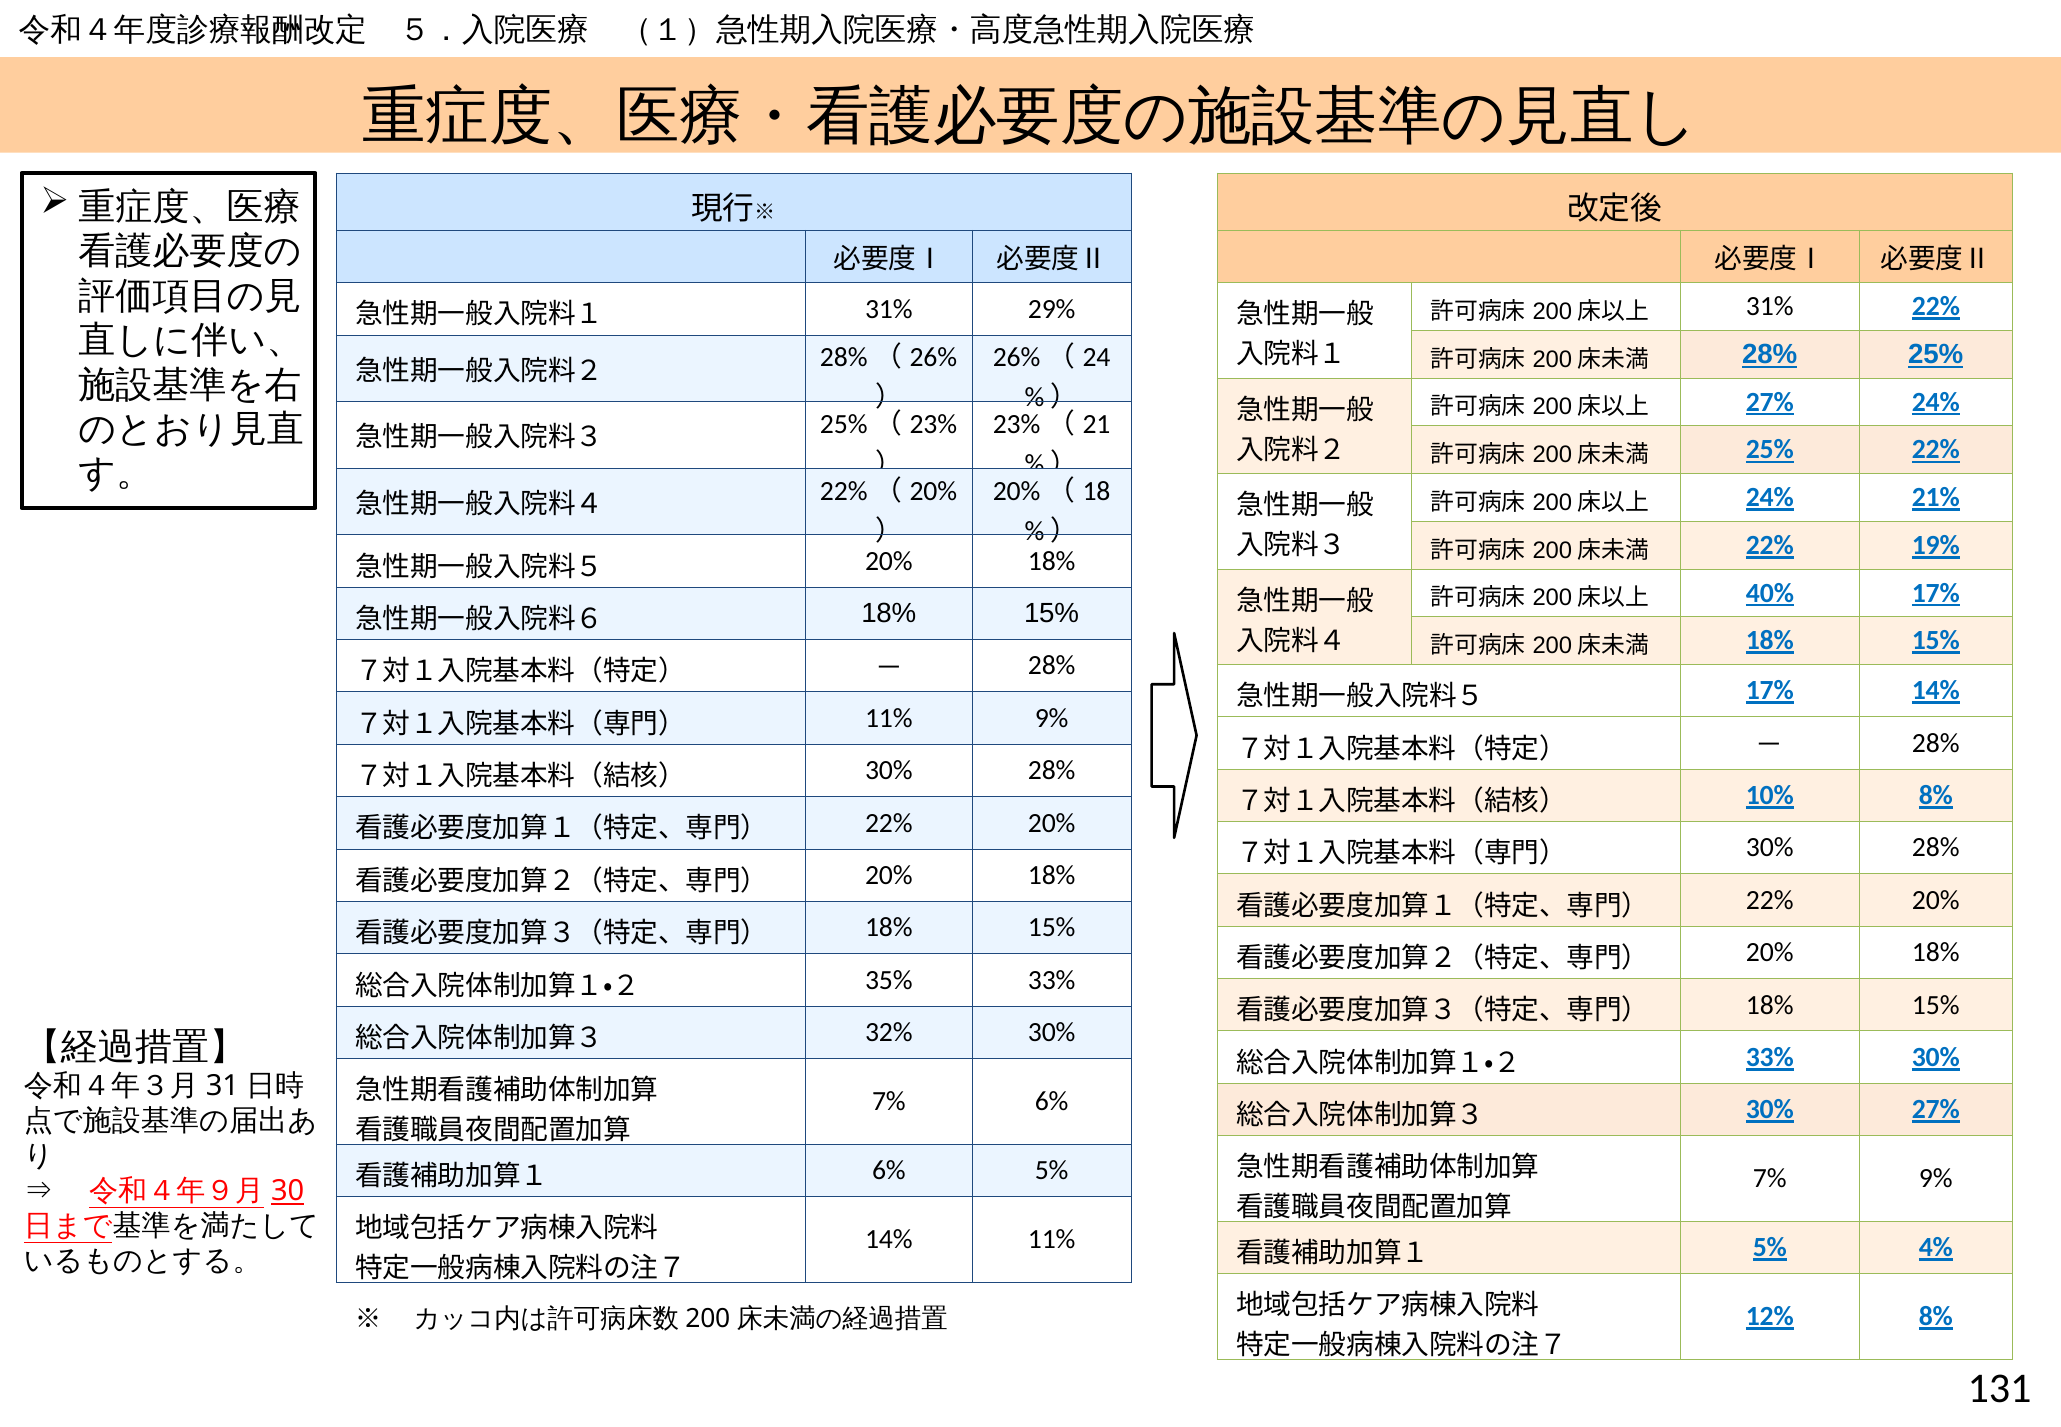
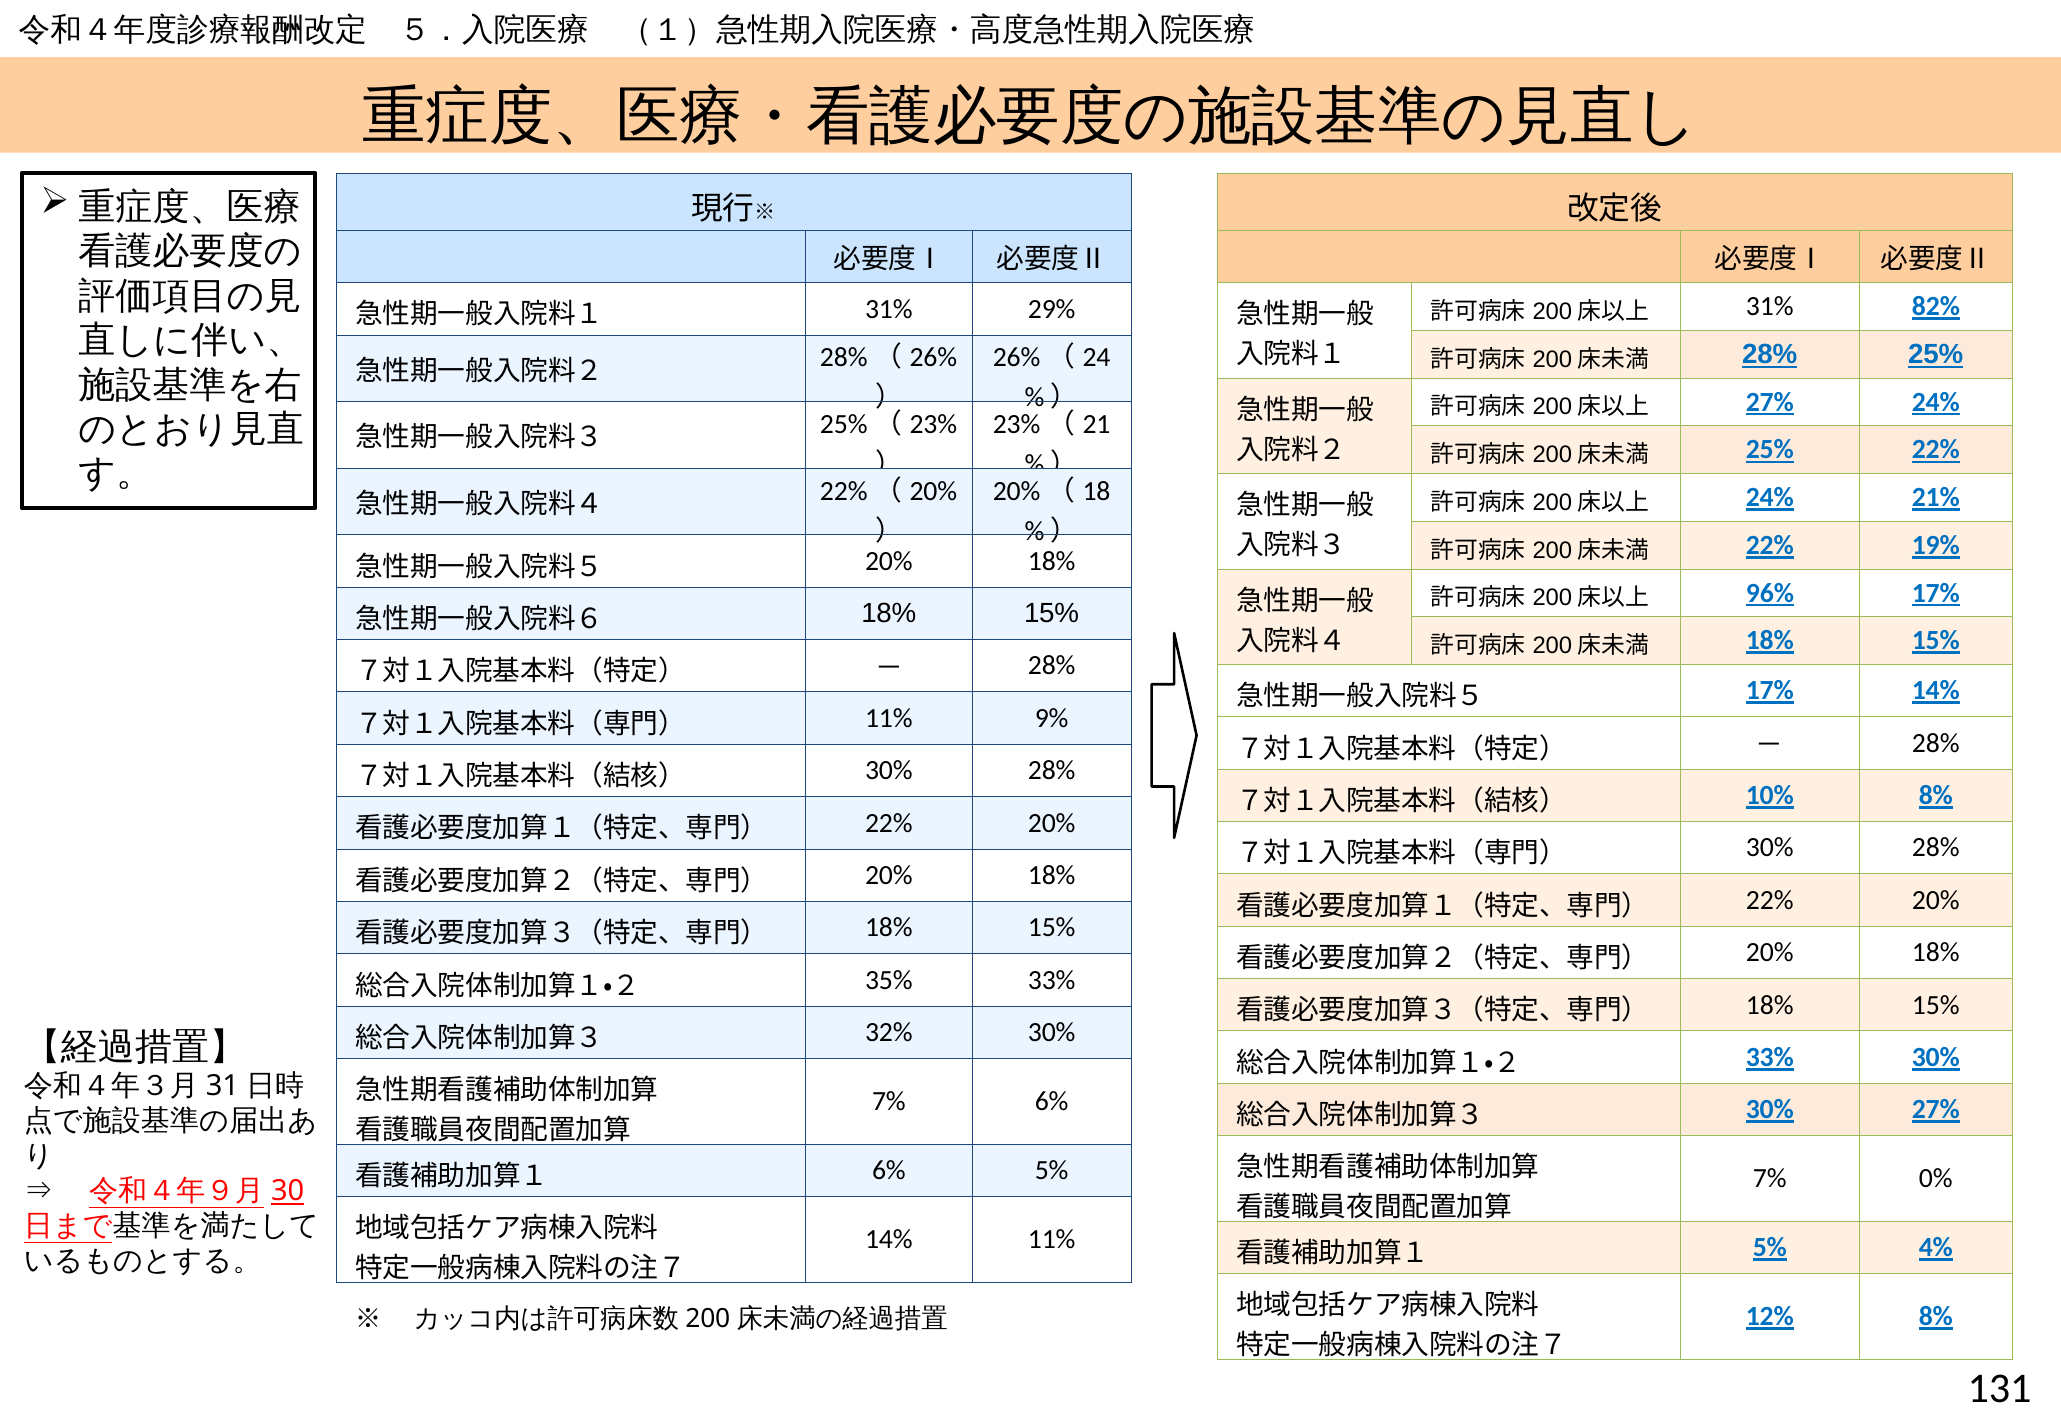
31% 22%: 22% -> 82% (1936, 307)
40%: 40% -> 96% (1770, 593)
7% 9%: 9% -> 0% (1936, 1178)
